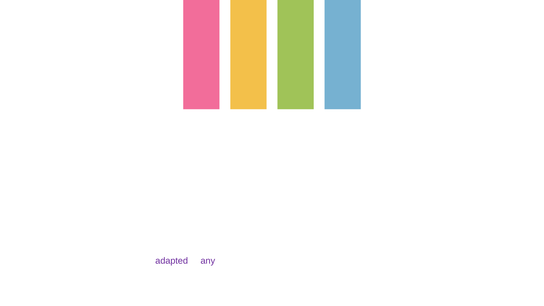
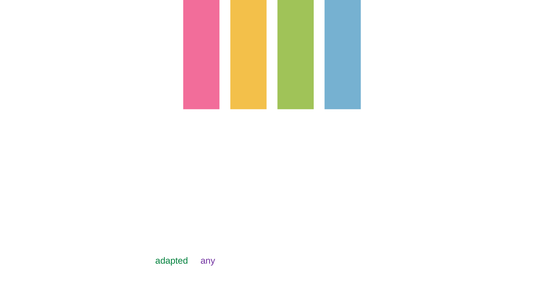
adapted colour: purple -> green (172, 261)
